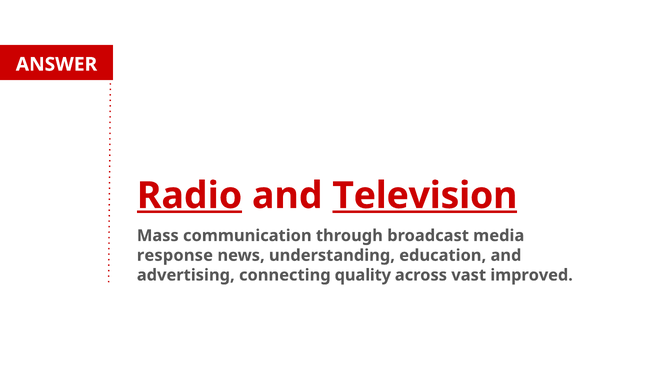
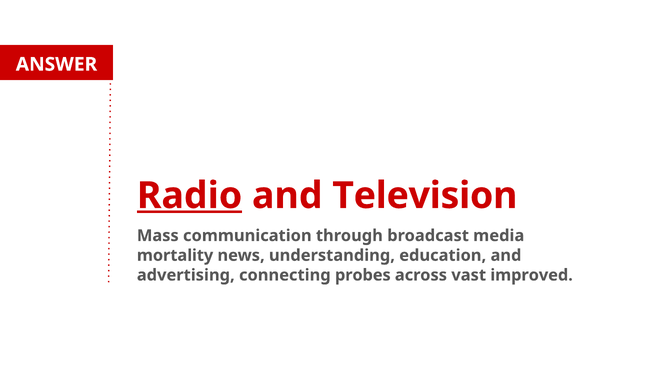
Television underline: present -> none (425, 196)
response: response -> mortality (175, 256)
quality: quality -> probes (363, 276)
